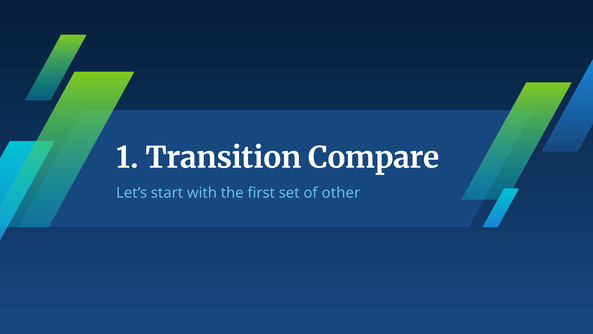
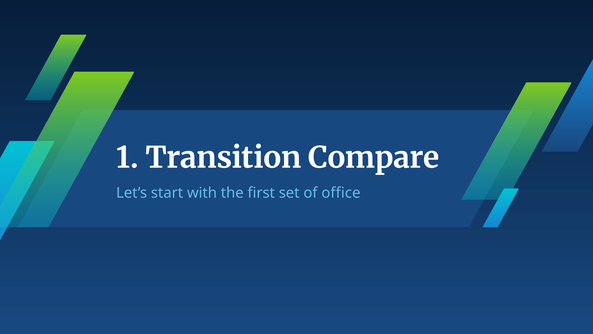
other: other -> office (341, 193)
